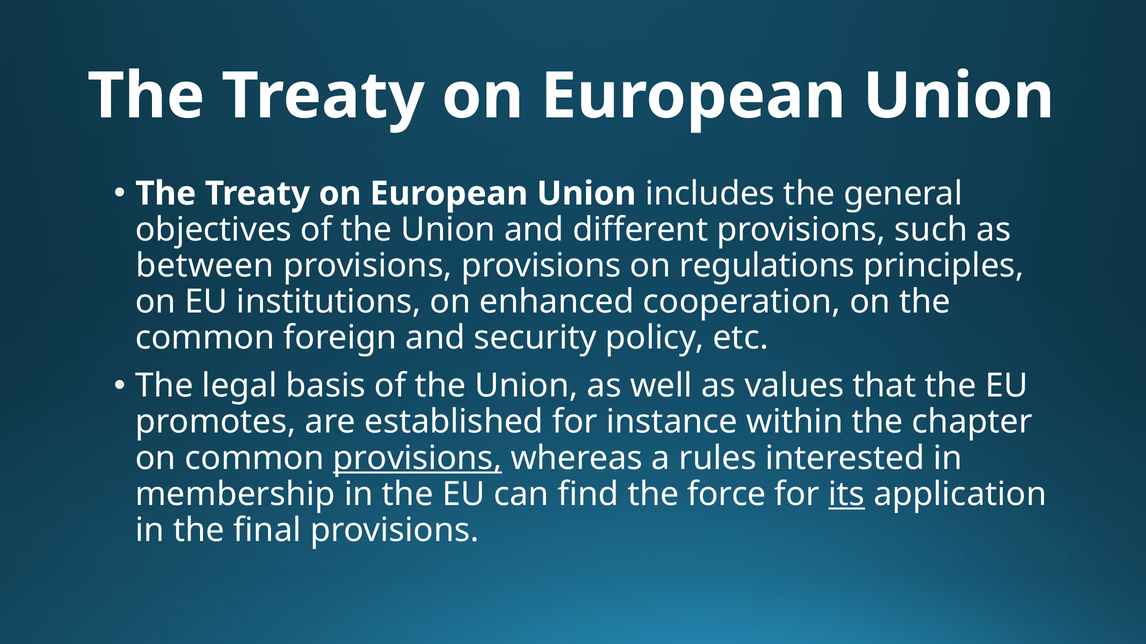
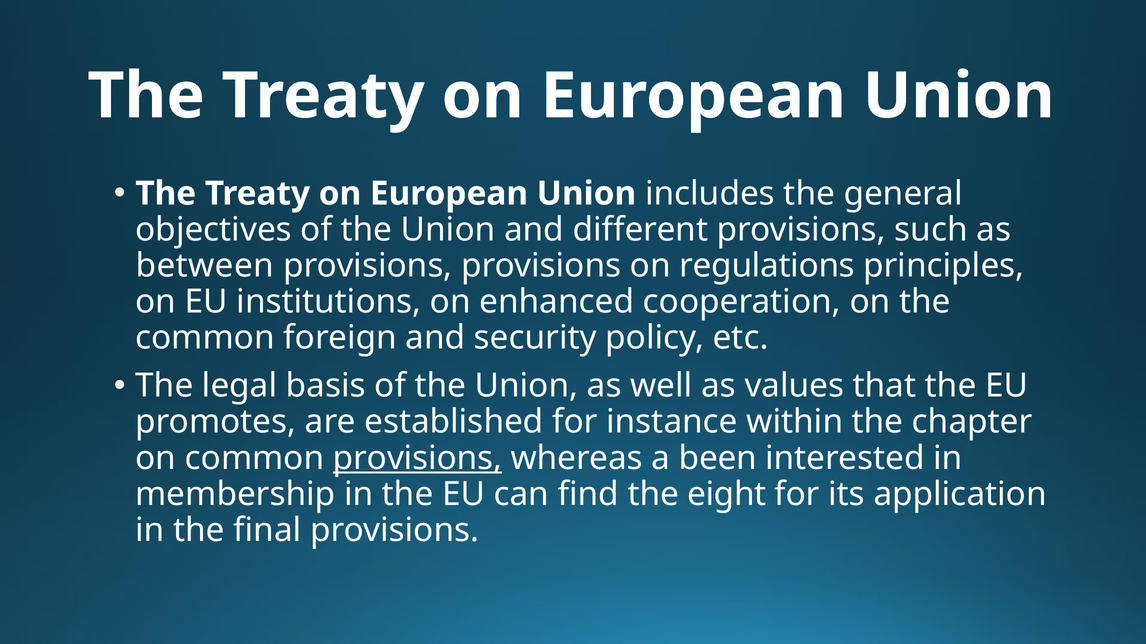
rules: rules -> been (718, 458)
force: force -> eight (727, 495)
its underline: present -> none (847, 495)
